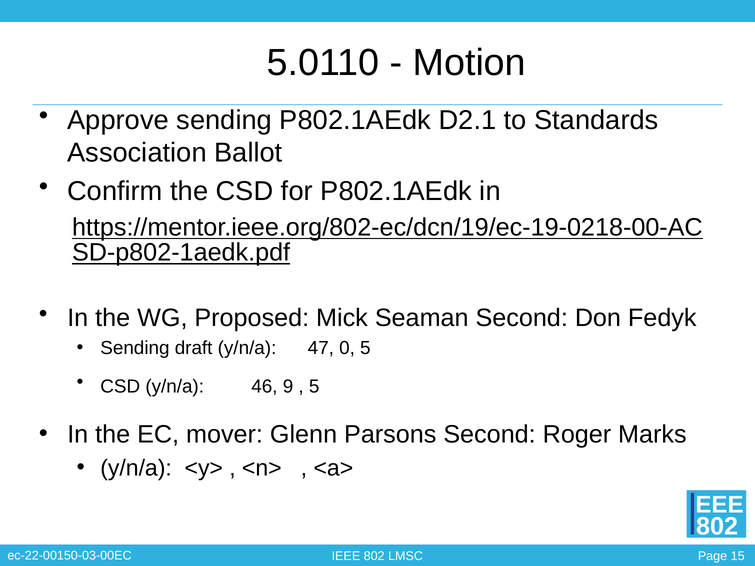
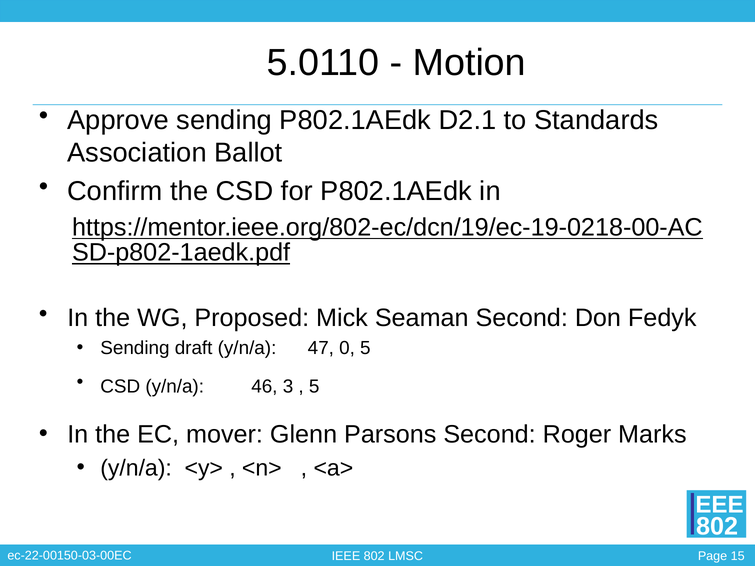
9: 9 -> 3 (288, 387)
